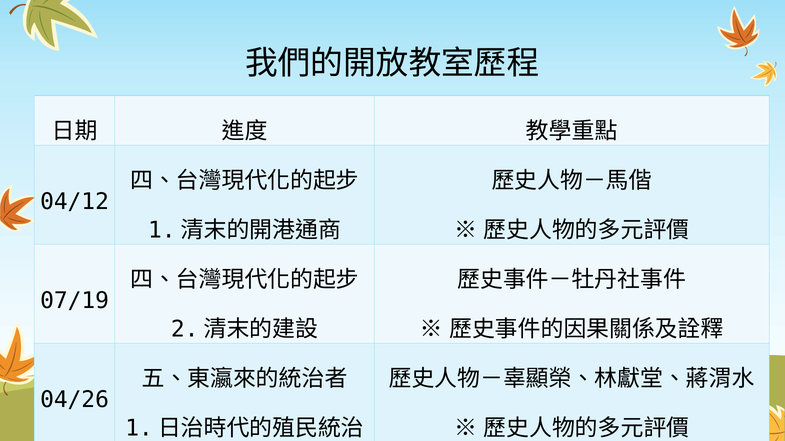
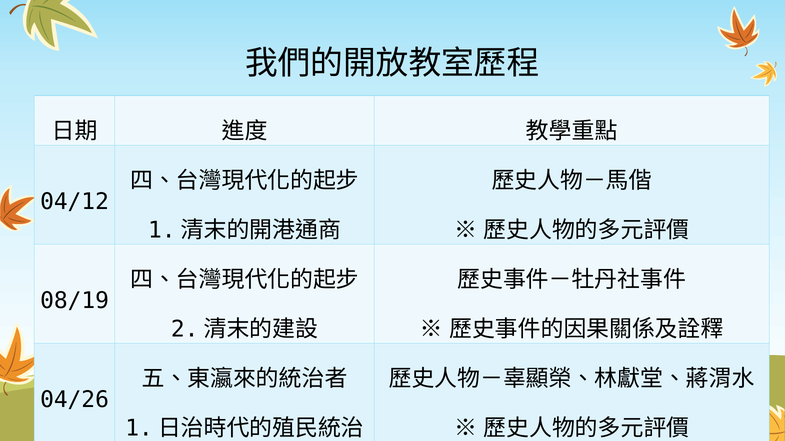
07/19: 07/19 -> 08/19 (75, 301)
